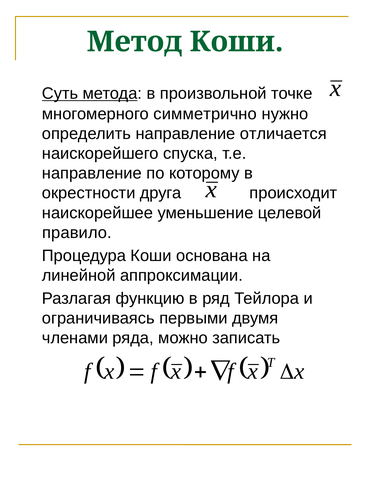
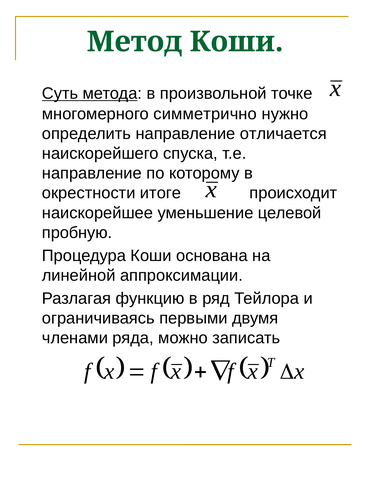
друга: друга -> итоге (161, 193)
правило: правило -> пробную (77, 232)
